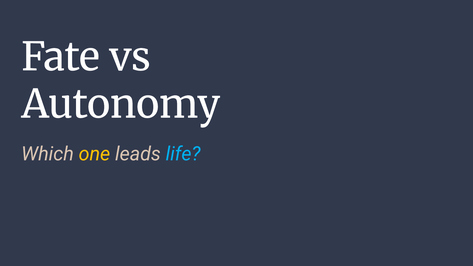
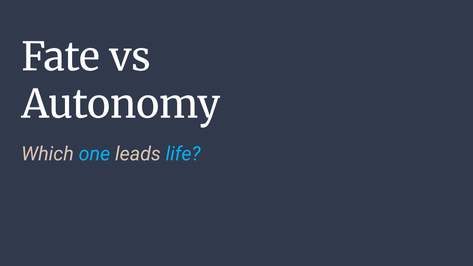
one colour: yellow -> light blue (94, 154)
